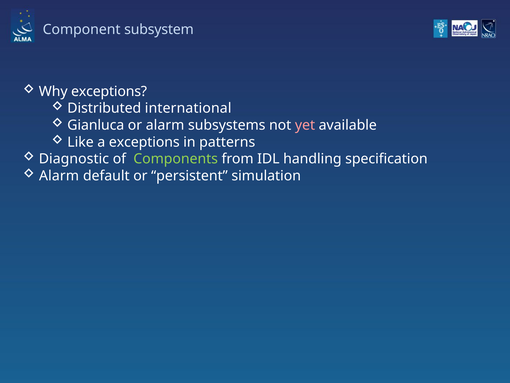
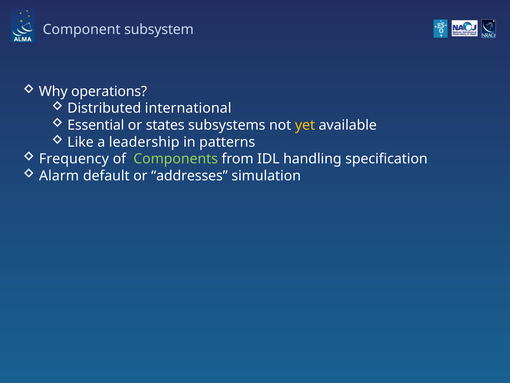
Why exceptions: exceptions -> operations (109, 91)
Gianluca: Gianluca -> Essential (96, 125)
or alarm: alarm -> states (165, 125)
yet colour: pink -> yellow (305, 125)
a exceptions: exceptions -> leadership (144, 142)
Diagnostic: Diagnostic -> Frequency (74, 159)
persistent: persistent -> addresses (190, 175)
